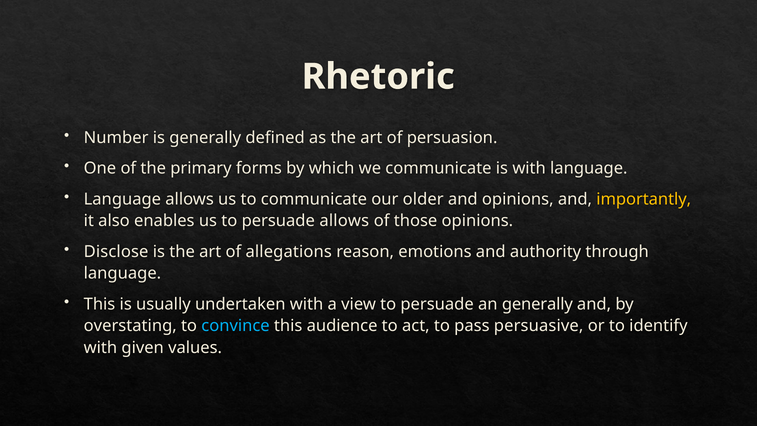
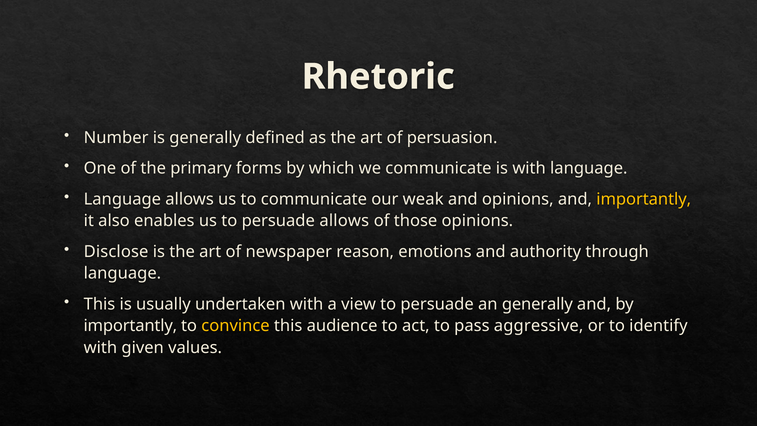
older: older -> weak (423, 199)
allegations: allegations -> newspaper (289, 252)
overstating: overstating -> importantly (130, 326)
convince colour: light blue -> yellow (236, 326)
persuasive: persuasive -> aggressive (539, 326)
